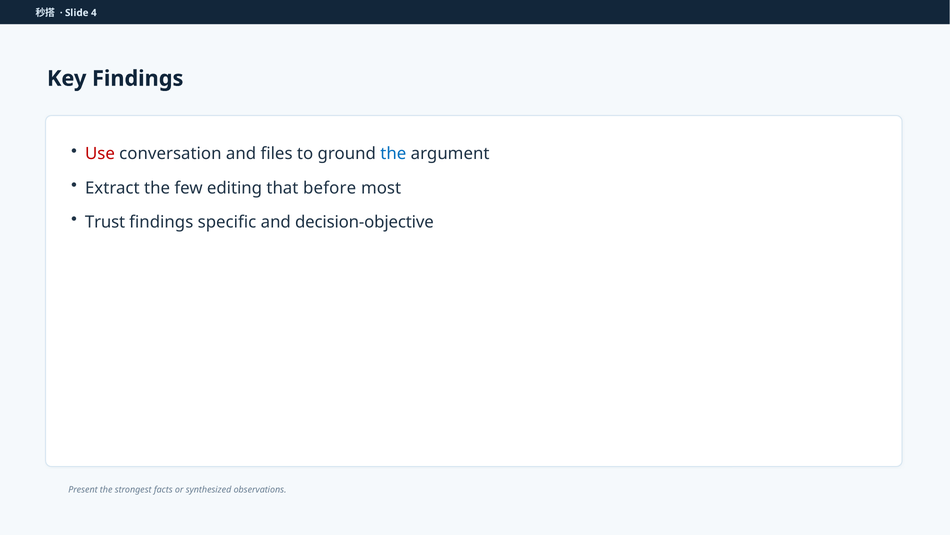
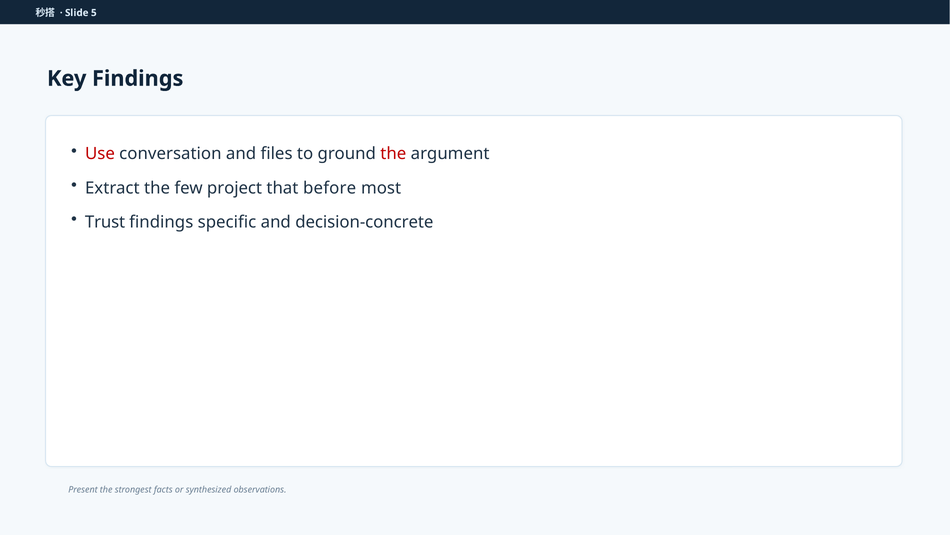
4: 4 -> 5 (94, 13)
the colour: blue -> red (393, 154)
editing: editing -> project (235, 188)
decision-objective: decision-objective -> decision-concrete (364, 222)
